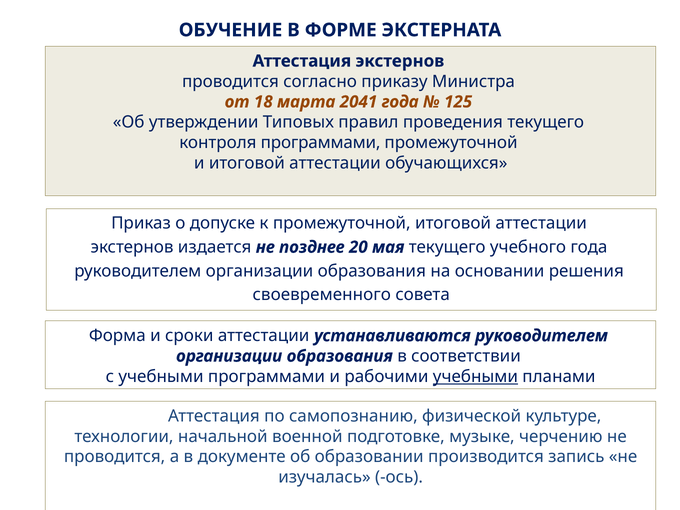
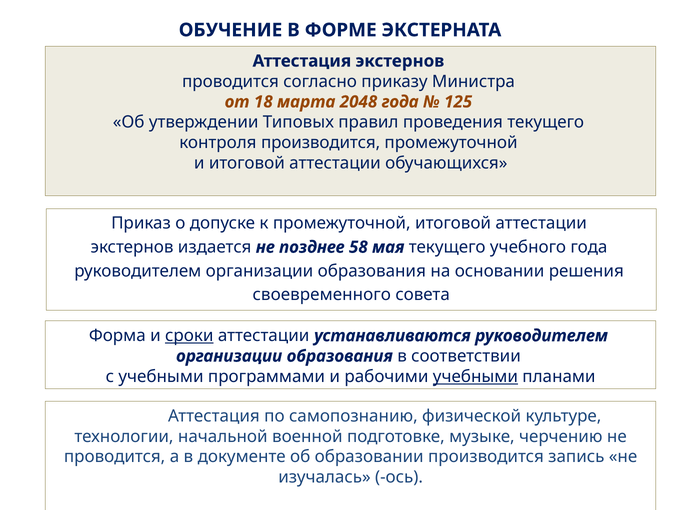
2041: 2041 -> 2048 (359, 102)
контроля программами: программами -> производится (321, 143)
20: 20 -> 58 (358, 247)
сроки underline: none -> present (189, 336)
